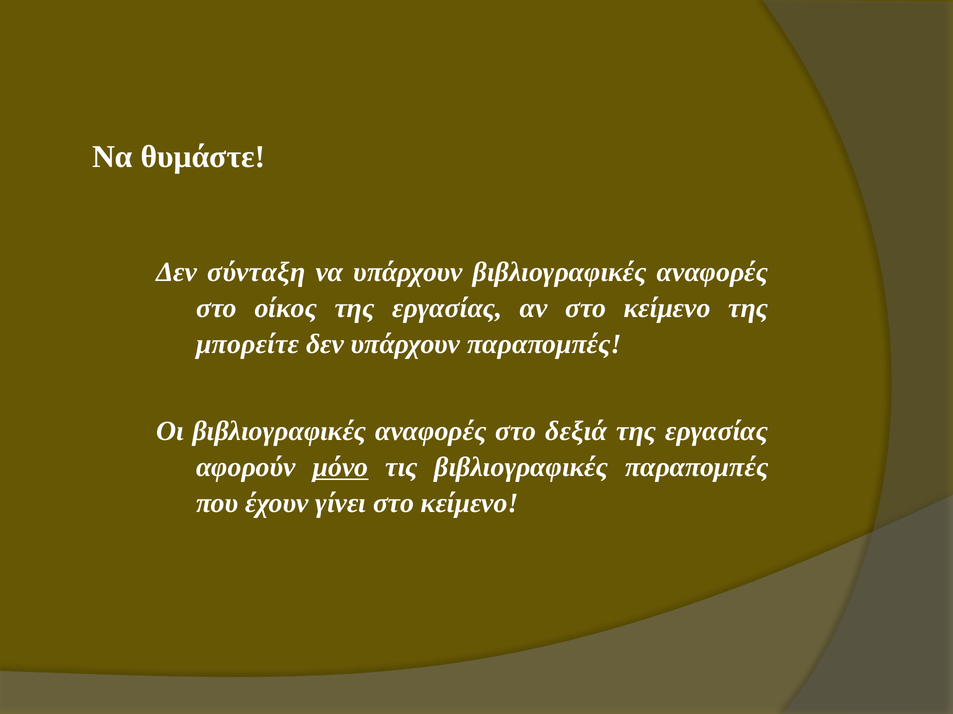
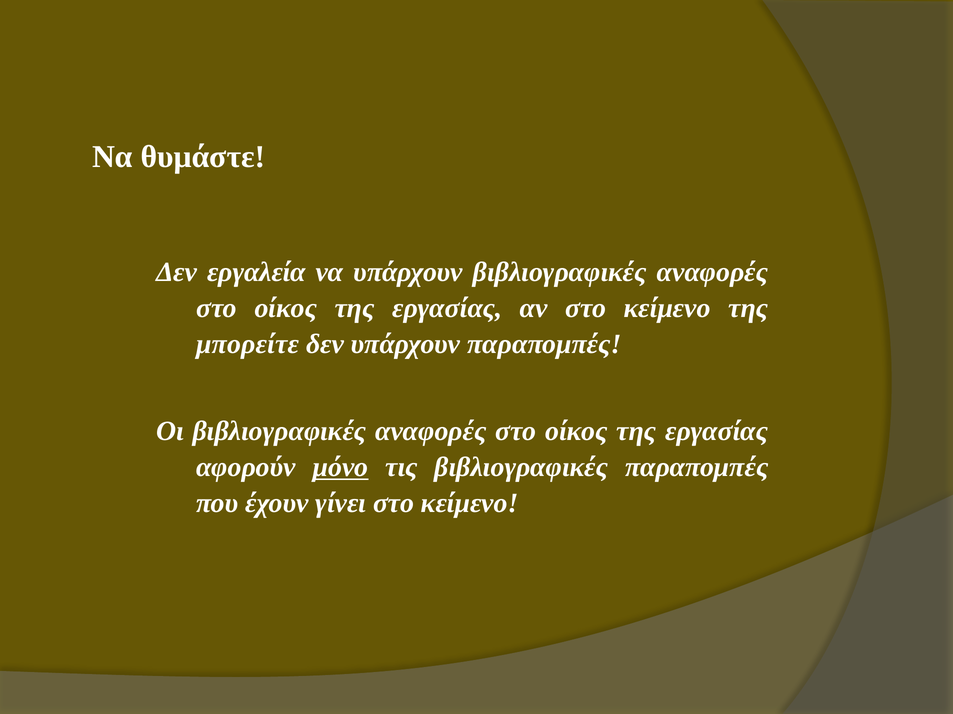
σύνταξη: σύνταξη -> εργαλεία (256, 272)
δεξιά: δεξιά -> οίκος (576, 432)
